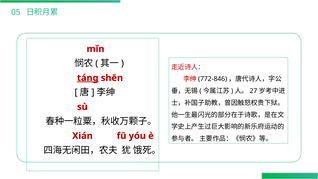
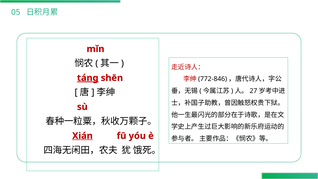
Xián underline: none -> present (82, 136)
